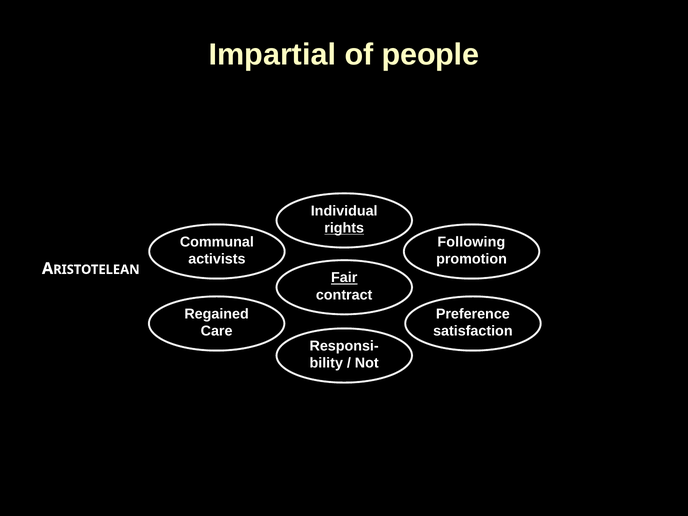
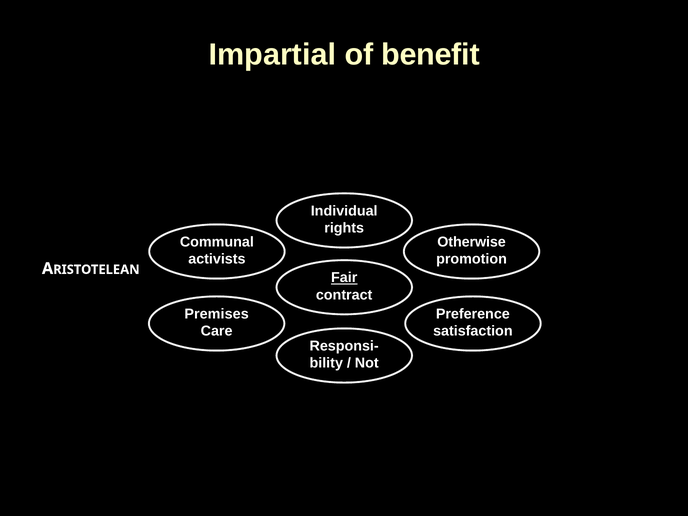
people: people -> benefit (431, 55)
rights underline: present -> none (344, 228)
Following: Following -> Otherwise (472, 242)
Regained: Regained -> Premises (217, 314)
